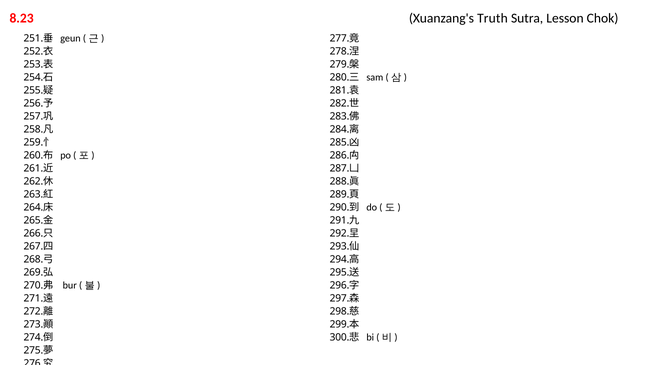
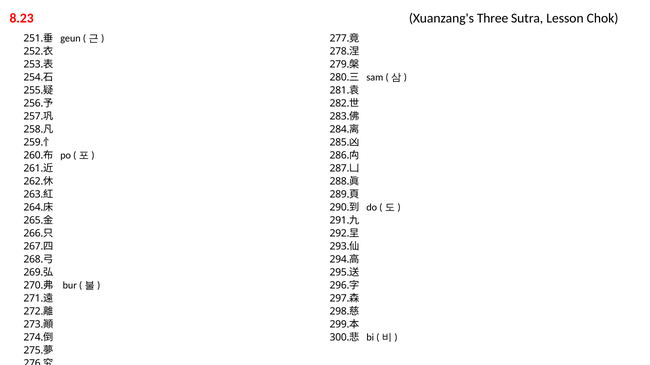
Truth: Truth -> Three (493, 18)
